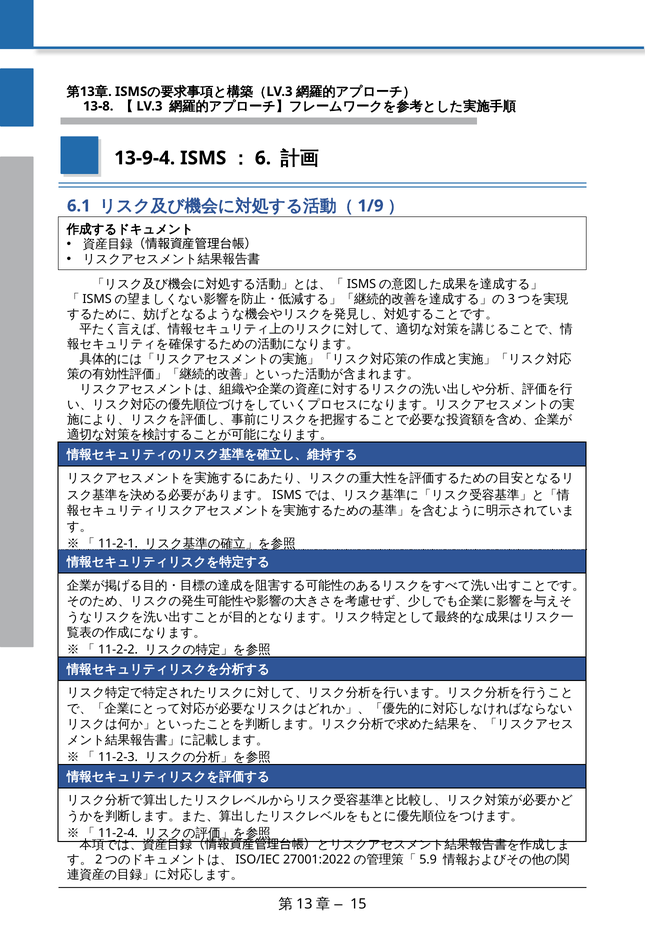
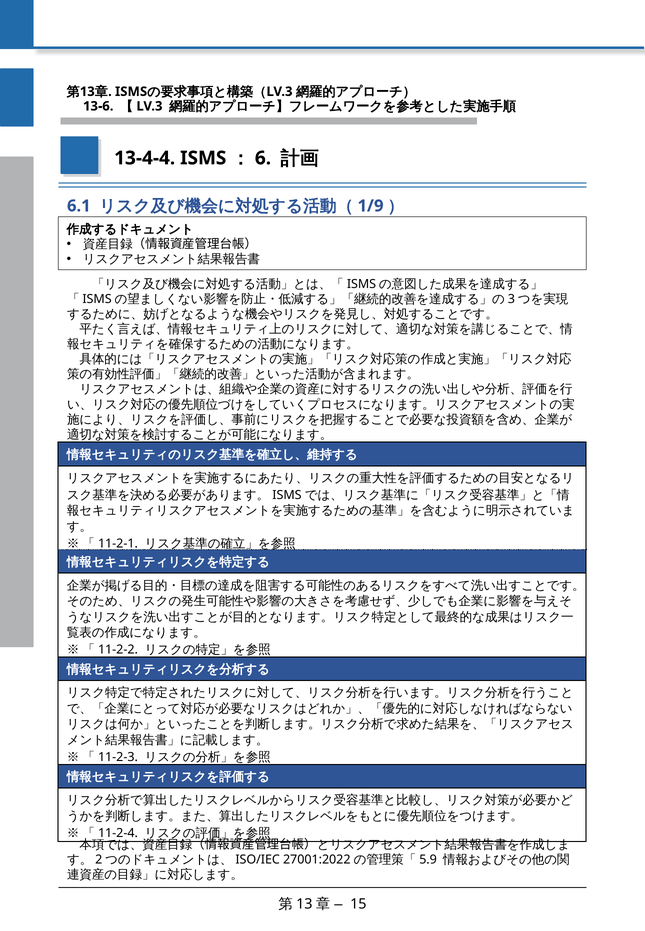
13-8: 13-8 -> 13-6 (98, 106)
13-9-4: 13-9-4 -> 13-4-4 (145, 158)
